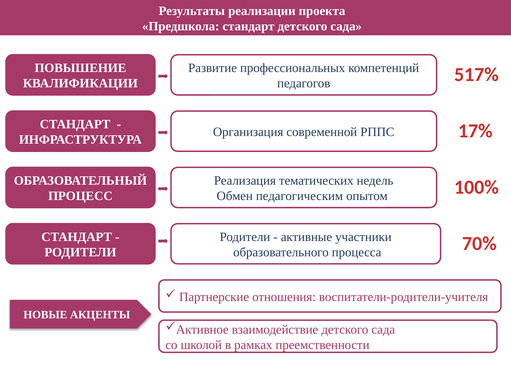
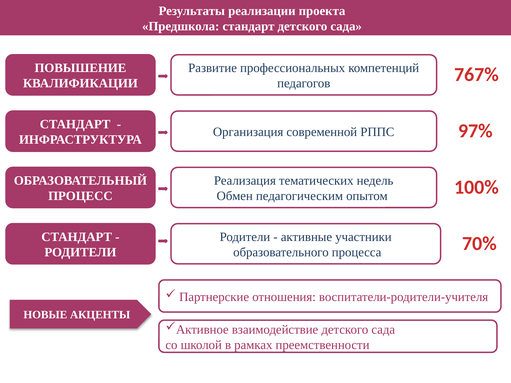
517%: 517% -> 767% (476, 75)
17%: 17% -> 97% (475, 131)
